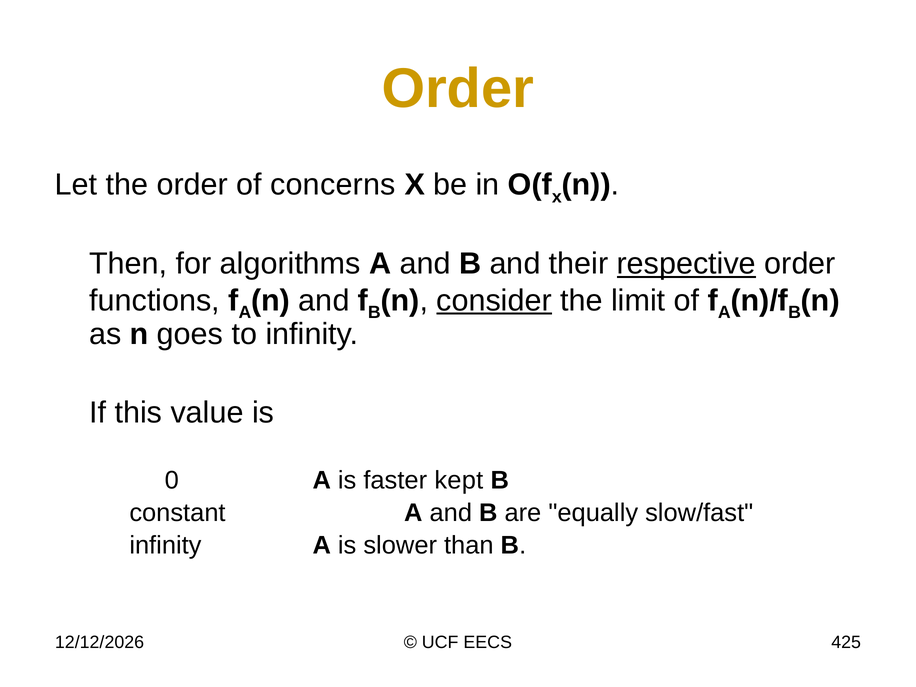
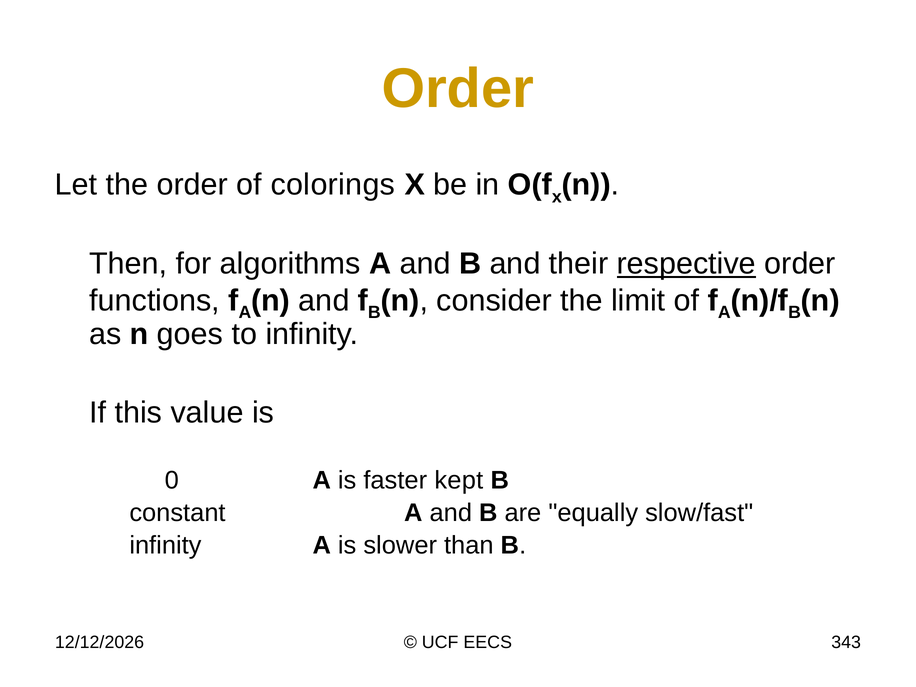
concerns: concerns -> colorings (333, 185)
consider underline: present -> none (494, 300)
425: 425 -> 343 (846, 642)
